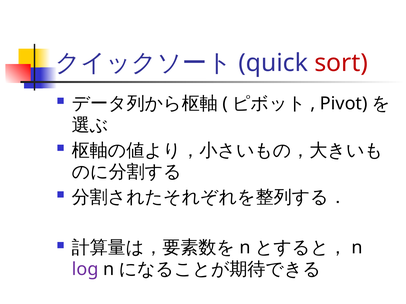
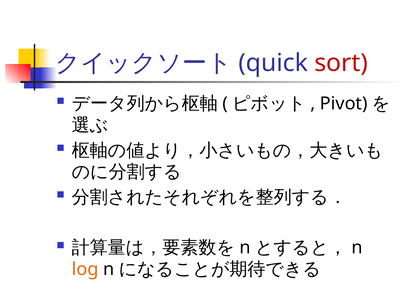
log colour: purple -> orange (85, 270)
